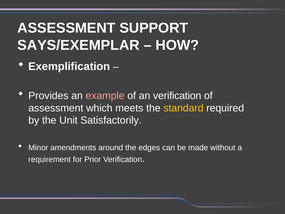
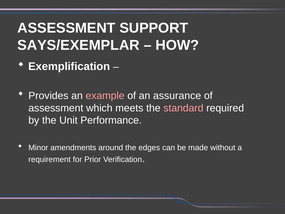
an verification: verification -> assurance (177, 96)
standard colour: yellow -> pink (183, 108)
Satisfactorily: Satisfactorily -> Performance (111, 120)
